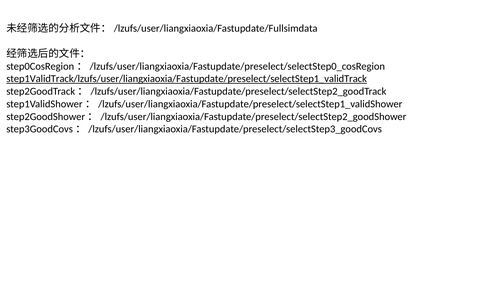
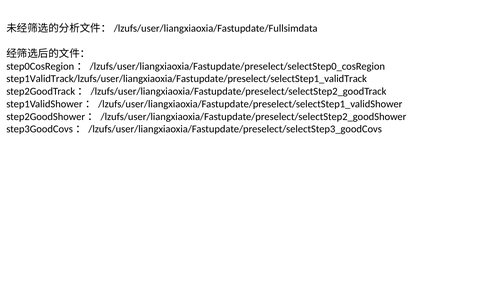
step1ValidTrack/lzufs/user/liangxiaoxia/Fastupdate/preselect/selectStep1_validTrack underline: present -> none (187, 79)
